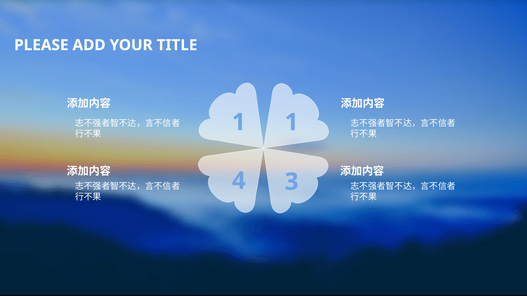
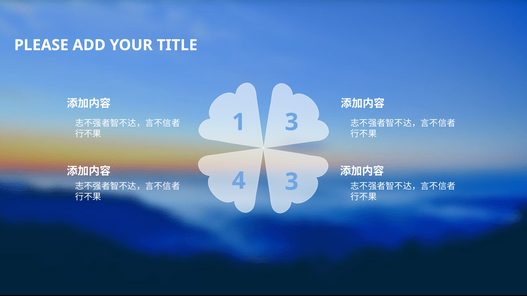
1 1: 1 -> 3 (292, 122)
